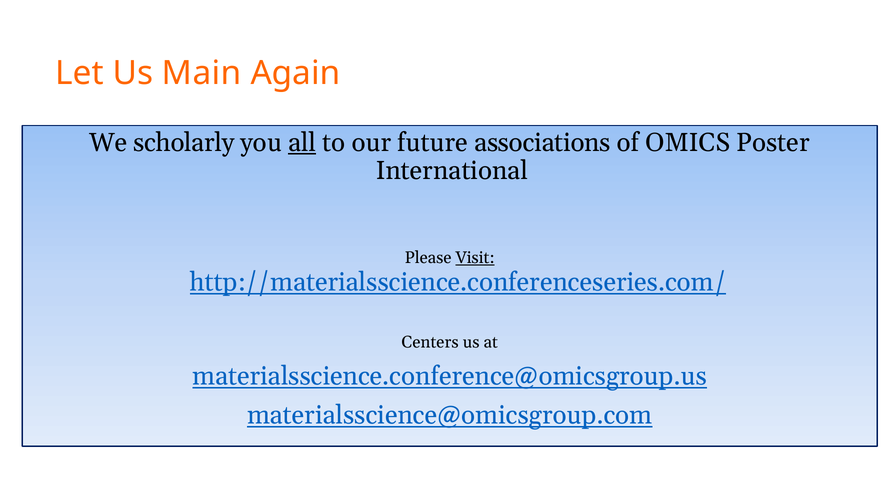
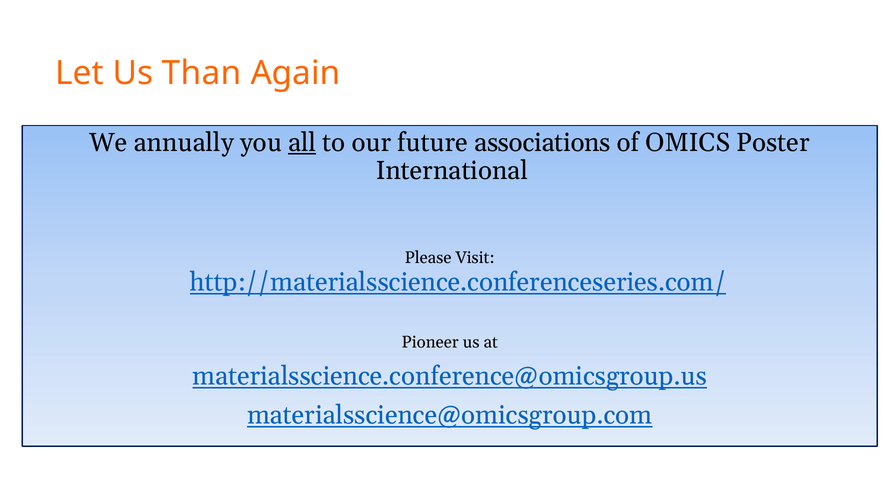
Main: Main -> Than (202, 73)
scholarly: scholarly -> annually (184, 143)
Visit underline: present -> none (475, 258)
Centers: Centers -> Pioneer (430, 342)
